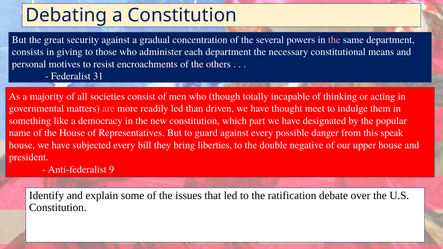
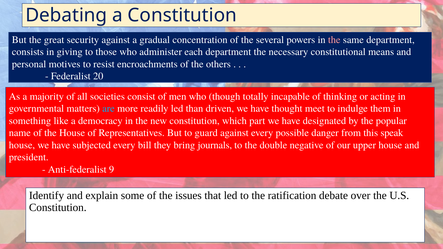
31: 31 -> 20 (98, 76)
are colour: pink -> light blue (108, 109)
liberties: liberties -> journals (215, 145)
